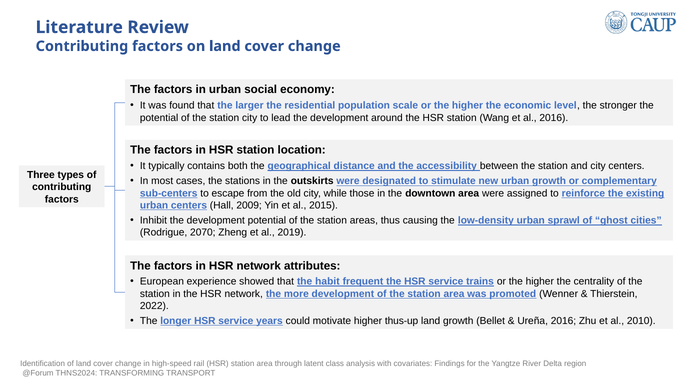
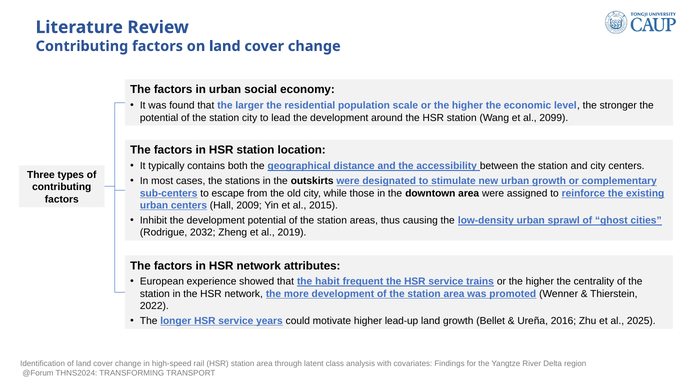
al 2016: 2016 -> 2099 (554, 118)
2070: 2070 -> 2032 (203, 233)
thus-up: thus-up -> lead-up (402, 321)
2010: 2010 -> 2025 (641, 321)
